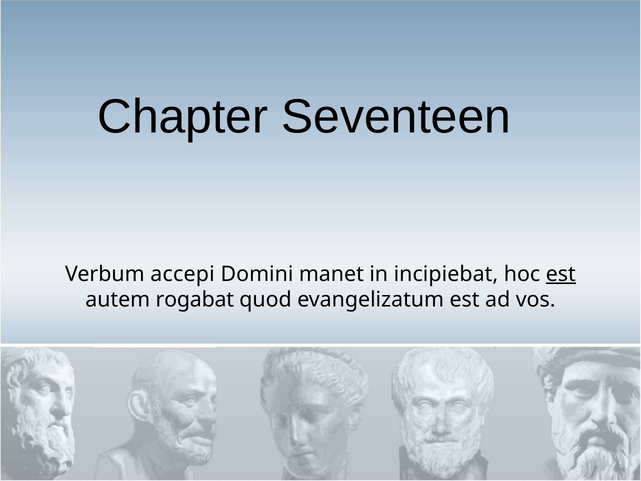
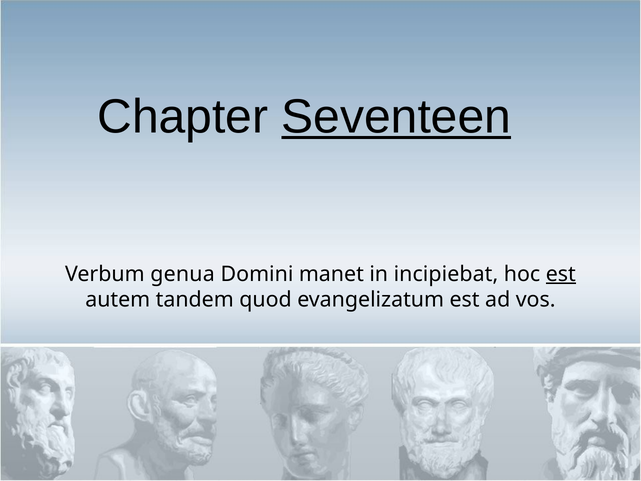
Seventeen underline: none -> present (396, 117)
accepi: accepi -> genua (183, 274)
rogabat: rogabat -> tandem (195, 300)
